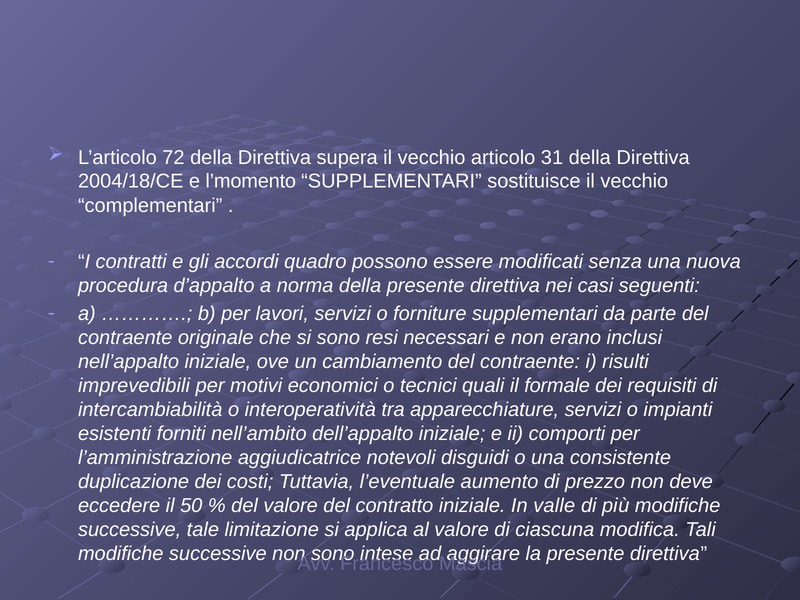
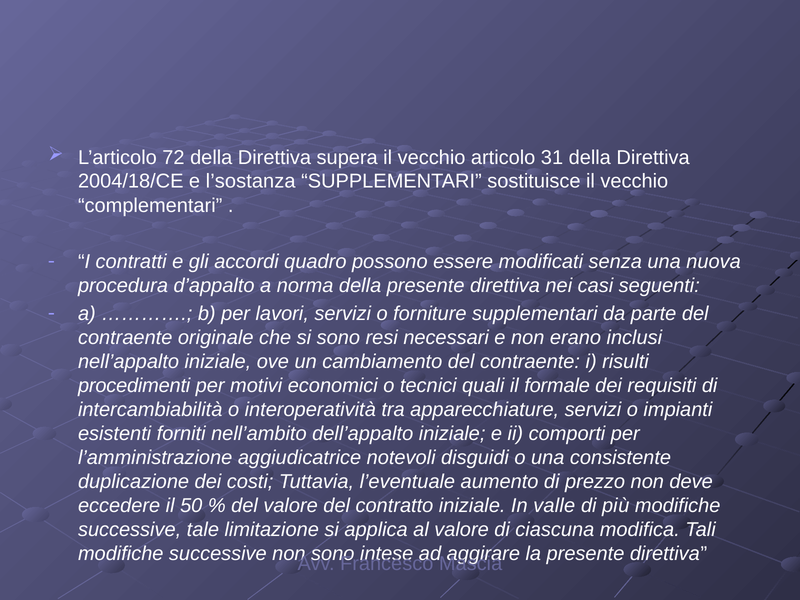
l’momento: l’momento -> l’sostanza (251, 181)
imprevedibili: imprevedibili -> procedimenti (134, 385)
